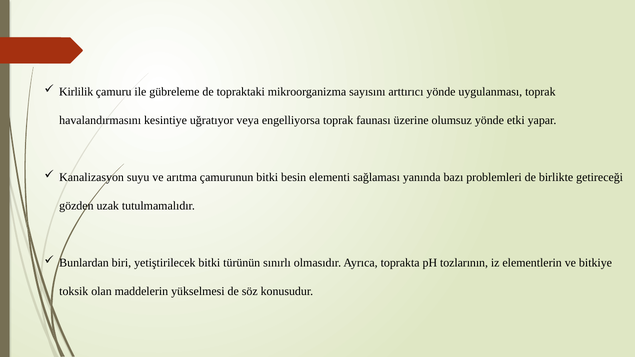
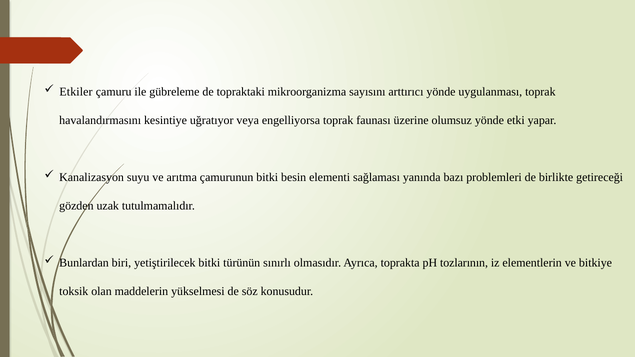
Kirlilik: Kirlilik -> Etkiler (76, 92)
